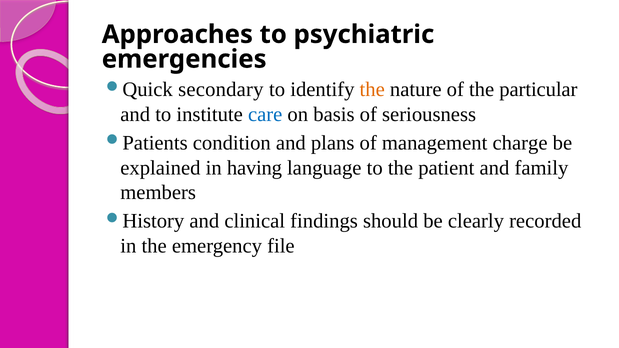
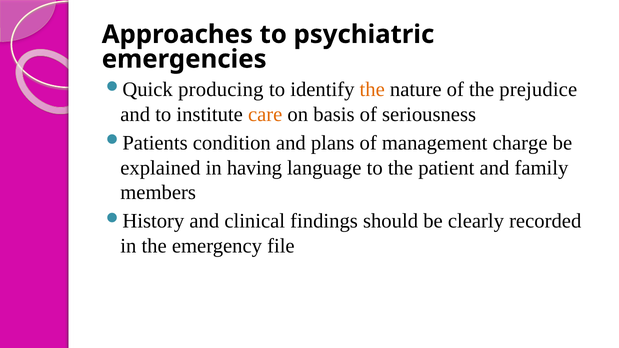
secondary: secondary -> producing (221, 90)
particular: particular -> prejudice (538, 90)
care colour: blue -> orange (265, 114)
